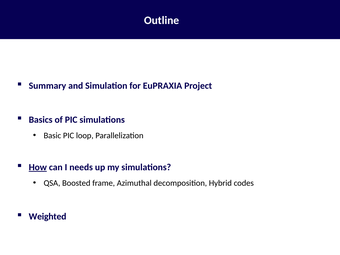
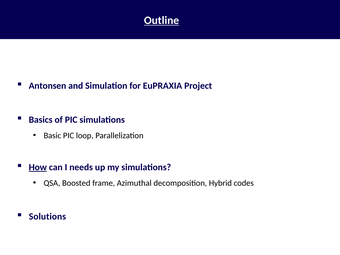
Outline underline: none -> present (162, 20)
Summary: Summary -> Antonsen (47, 86)
Weighted: Weighted -> Solutions (47, 217)
